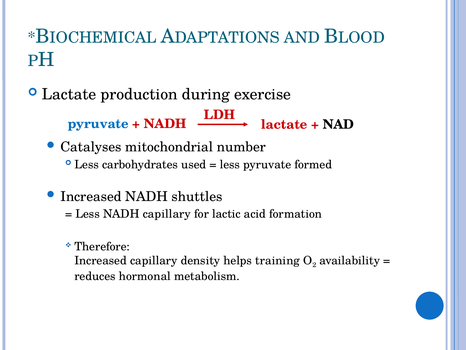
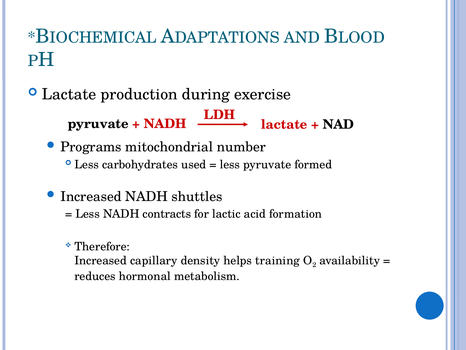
pyruvate colour: blue -> black (98, 124)
Catalyses: Catalyses -> Programs (91, 147)
NADH capillary: capillary -> contracts (167, 214)
